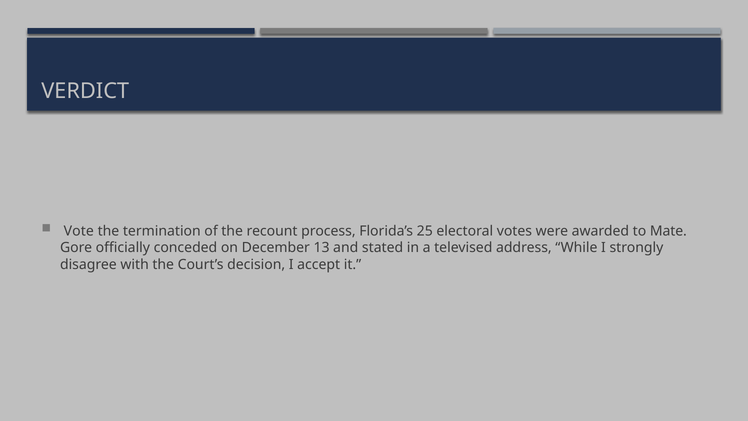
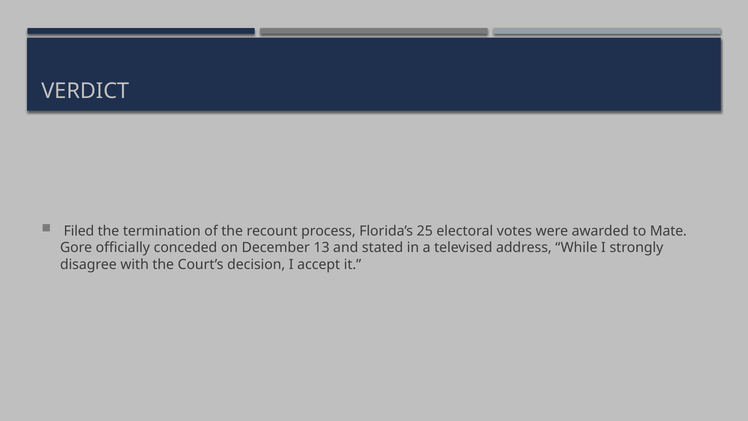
Vote: Vote -> Filed (79, 231)
